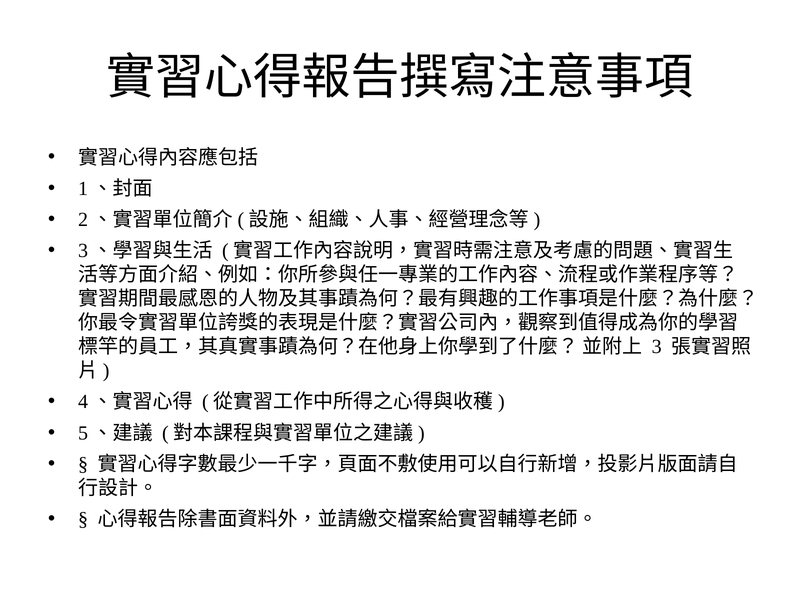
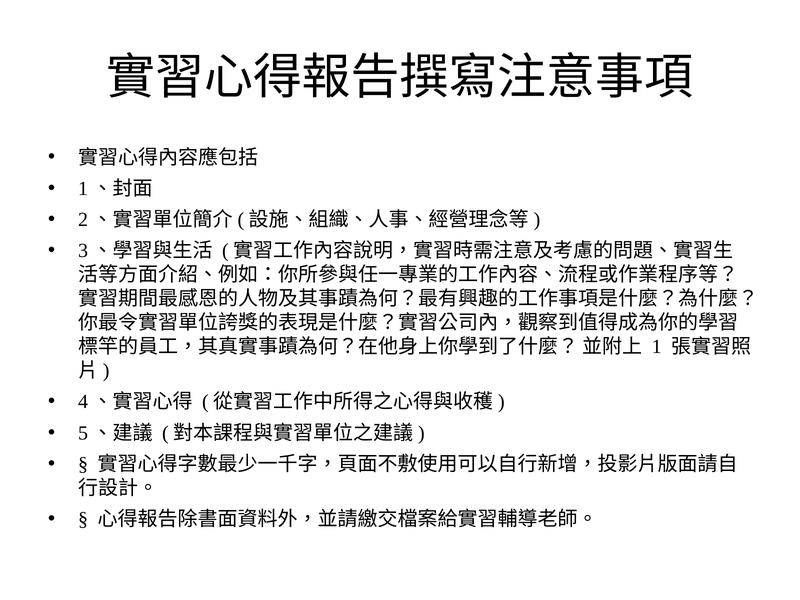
3: 3 -> 1 (657, 347)
